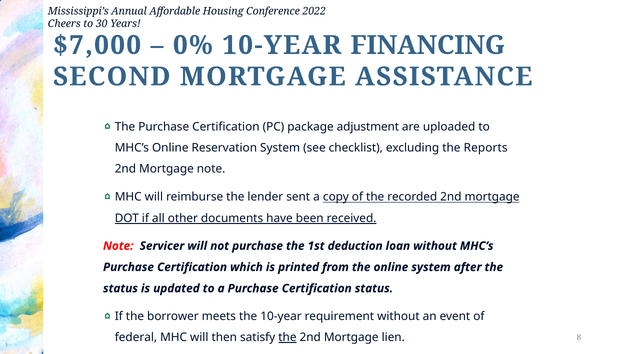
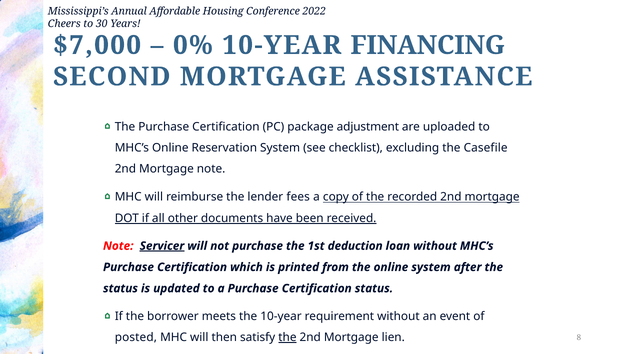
Reports: Reports -> Casefile (486, 148)
sent: sent -> fees (298, 197)
Servicer underline: none -> present (162, 246)
federal: federal -> posted (136, 337)
